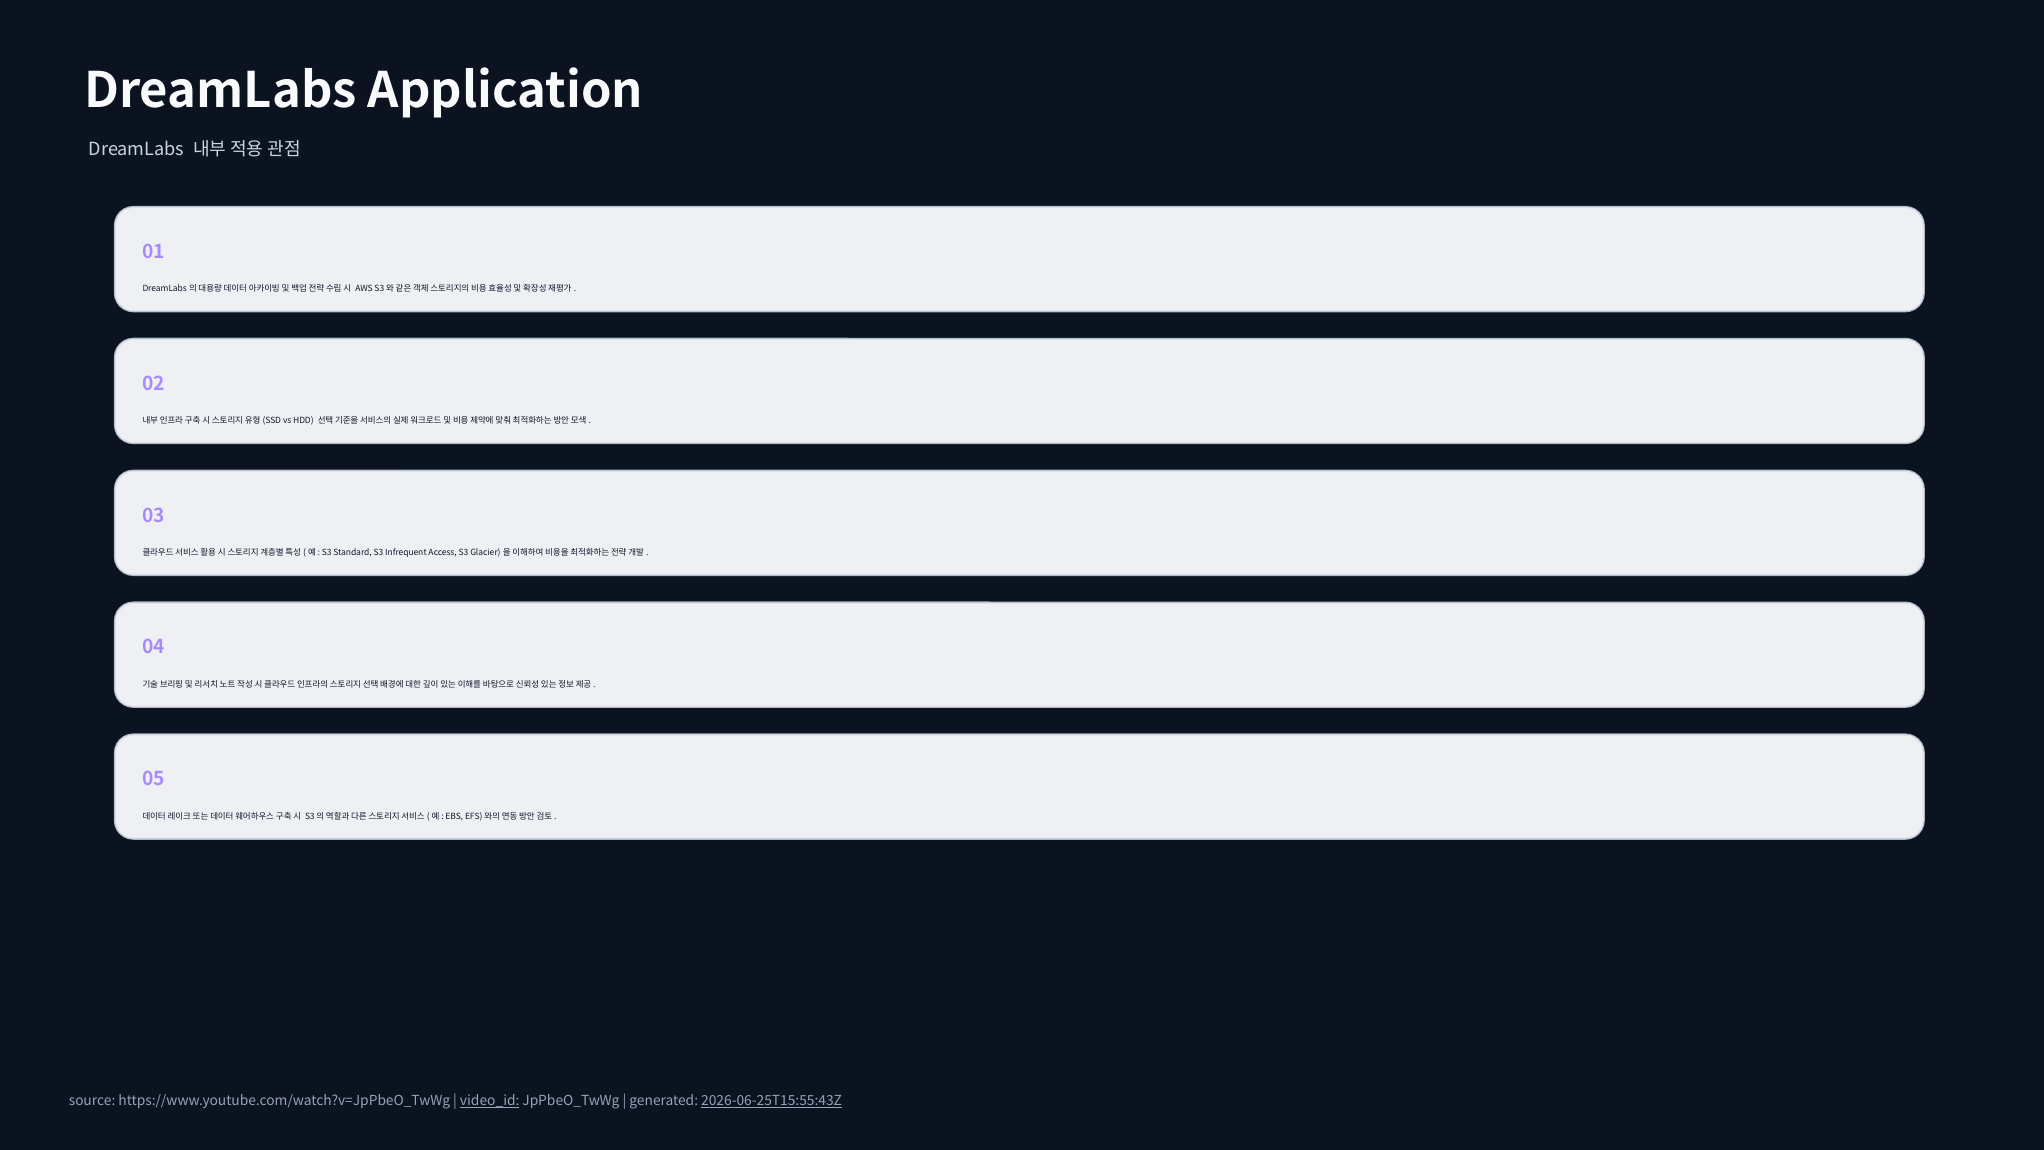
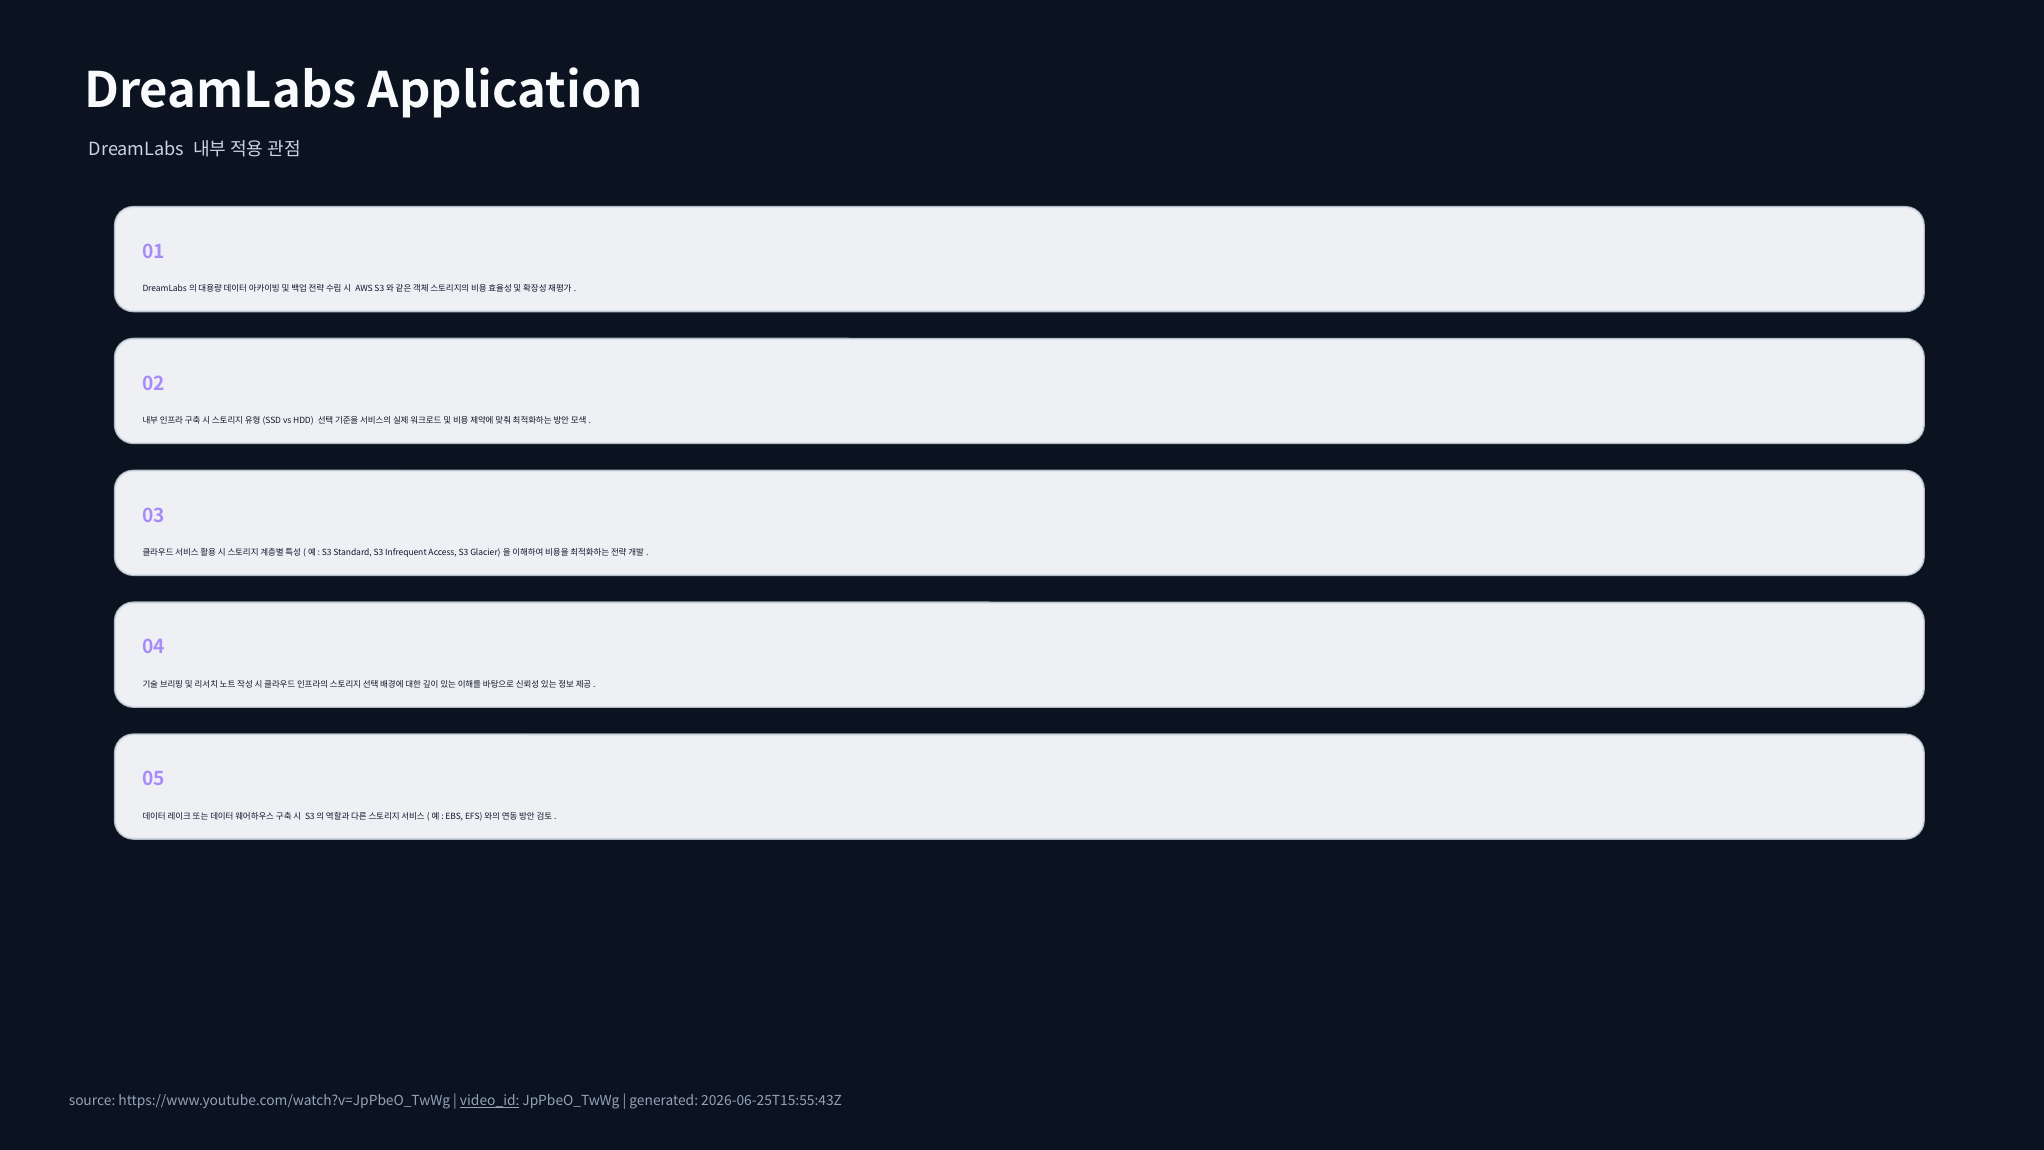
2026-06-25T15:55:43Z underline: present -> none (772, 1101)
